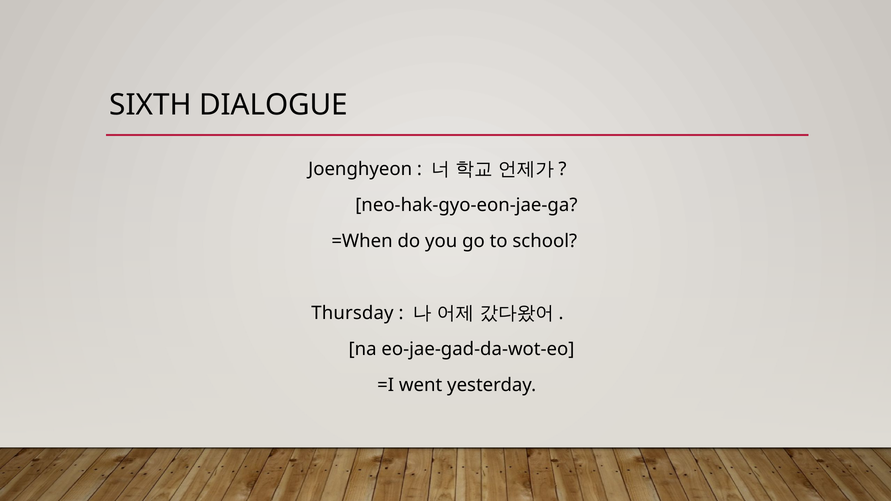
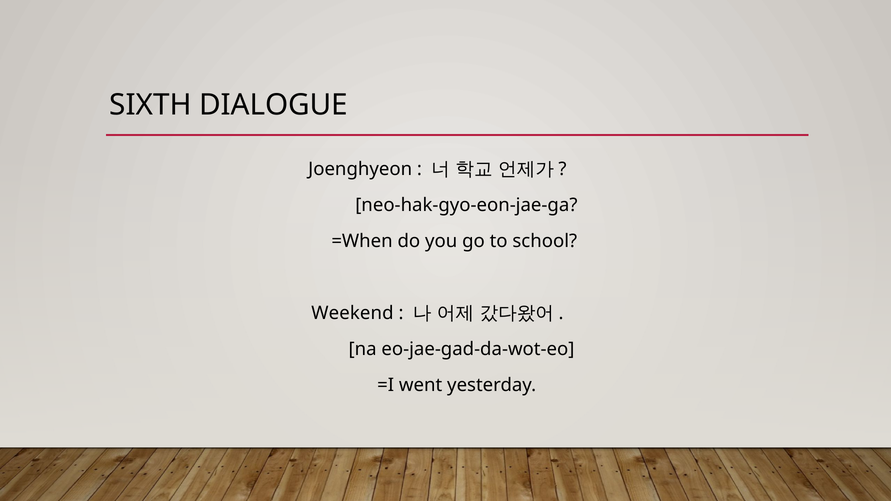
Thursday: Thursday -> Weekend (352, 313)
